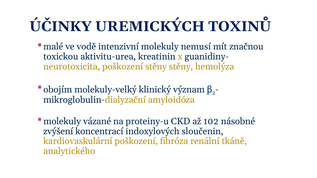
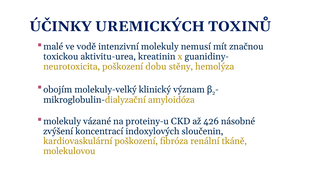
poškození stěny: stěny -> dobu (156, 67)
102: 102 -> 426 (211, 121)
analytického: analytického -> molekulovou (69, 151)
